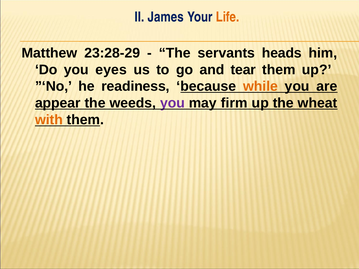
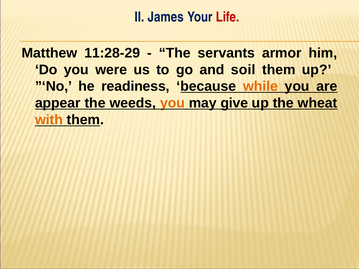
Life colour: orange -> red (228, 17)
23:28-29: 23:28-29 -> 11:28-29 (112, 53)
heads: heads -> armor (282, 53)
eyes: eyes -> were (111, 70)
tear: tear -> soil (243, 70)
you colour: purple -> orange (172, 103)
firm: firm -> give (234, 103)
